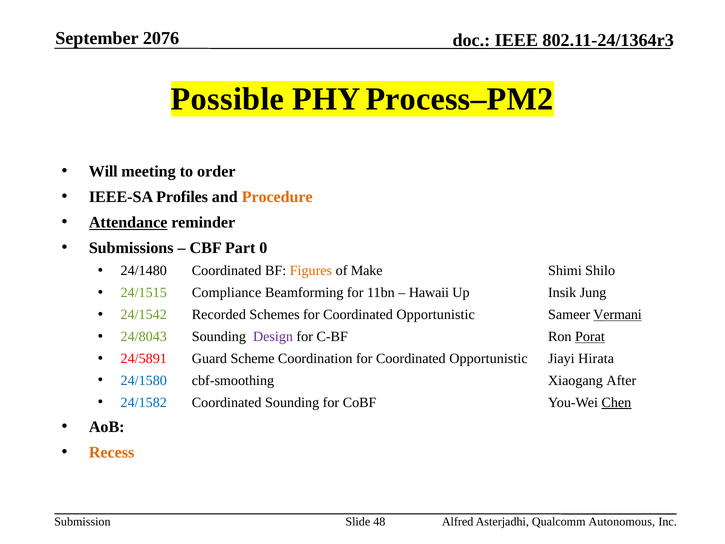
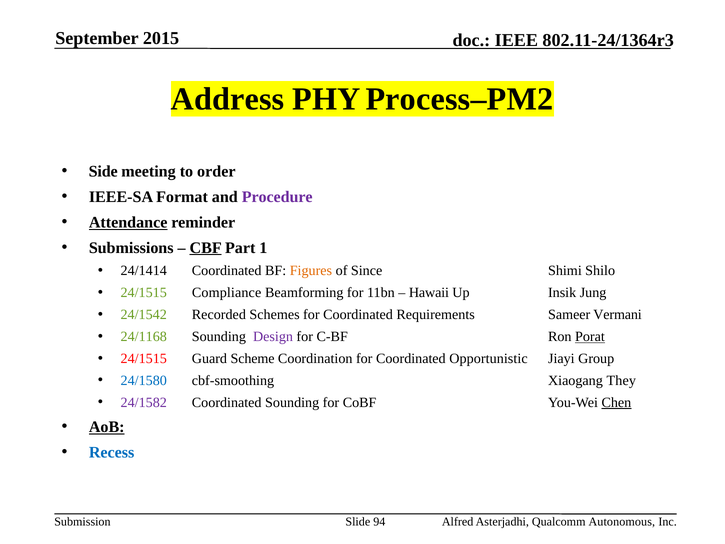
2076: 2076 -> 2015 (161, 38)
Possible: Possible -> Address (228, 99)
Will: Will -> Side (103, 172)
Profiles: Profiles -> Format (182, 197)
Procedure colour: orange -> purple (277, 197)
CBF underline: none -> present (206, 248)
0: 0 -> 1 (263, 248)
24/1480: 24/1480 -> 24/1414 (144, 271)
Make: Make -> Since (367, 271)
Schemes for Coordinated Opportunistic: Opportunistic -> Requirements (436, 315)
Vermani underline: present -> none (618, 315)
24/8043: 24/8043 -> 24/1168 (144, 336)
24/5891: 24/5891 -> 24/1515 (144, 358)
Hirata: Hirata -> Group (596, 358)
After: After -> They (621, 380)
24/1582 colour: blue -> purple (144, 402)
AoB underline: none -> present (107, 427)
Recess colour: orange -> blue (112, 452)
48: 48 -> 94 (379, 521)
